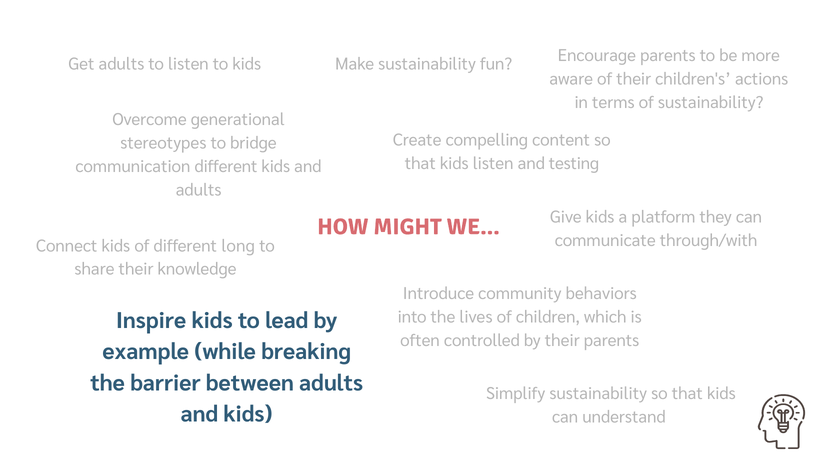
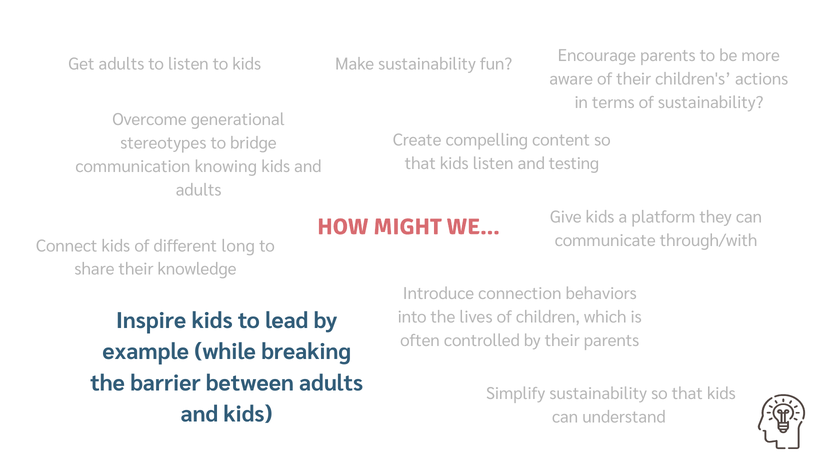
communication different: different -> knowing (226, 167)
community: community -> connection (520, 294)
